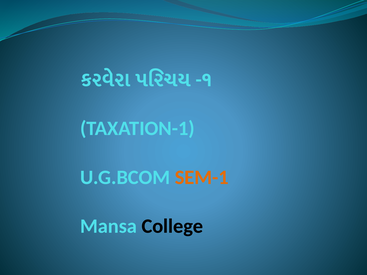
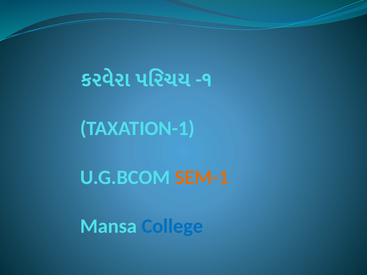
College colour: black -> blue (172, 226)
